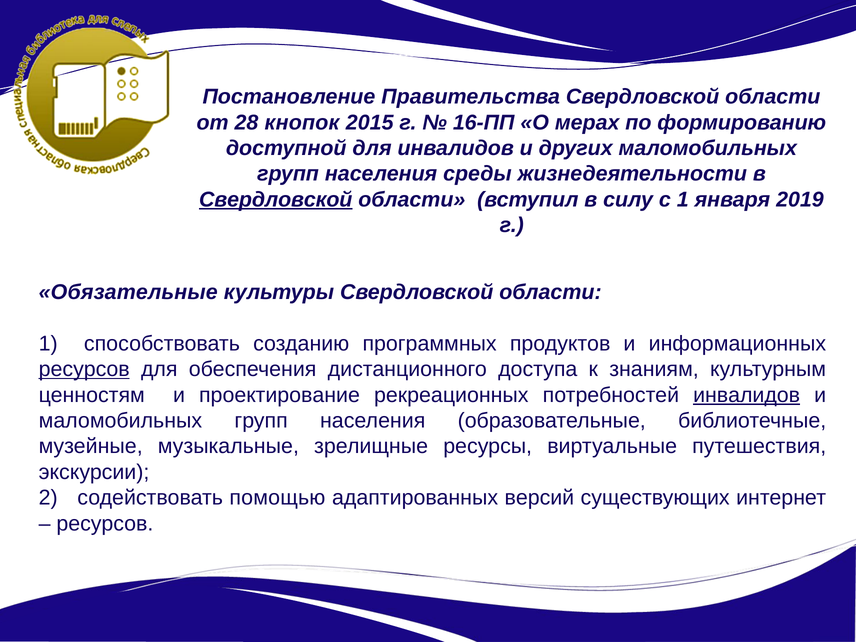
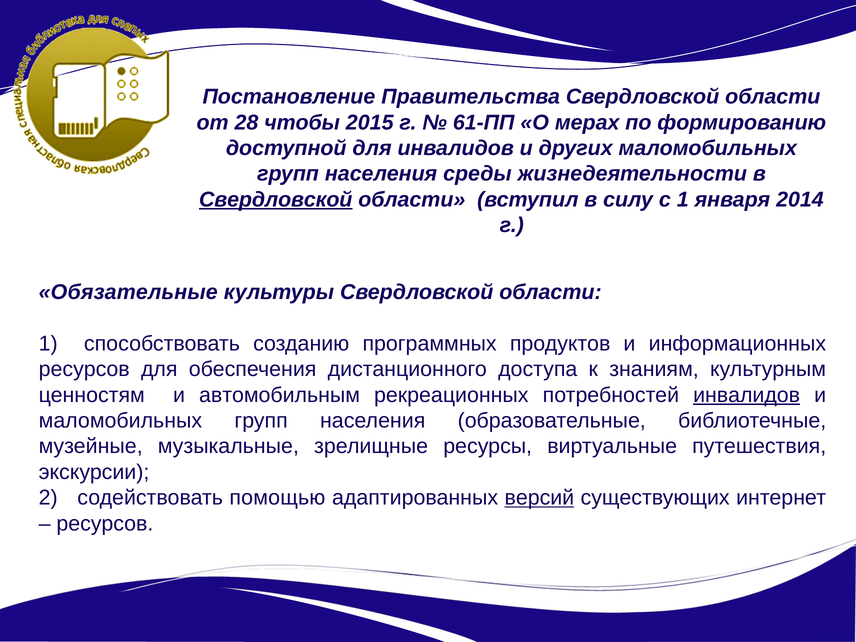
кнопок: кнопок -> чтобы (302, 123)
16-ПП: 16-ПП -> 61-ПП (484, 123)
2019: 2019 -> 2014 (800, 200)
ресурсов underline: present -> none (84, 369)
проектирование: проектирование -> автомобильным (280, 395)
версий underline: none -> present (539, 498)
